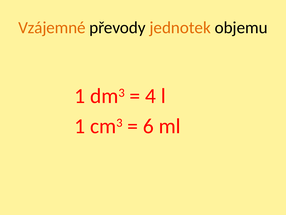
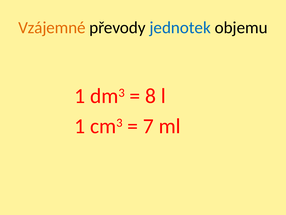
jednotek colour: orange -> blue (180, 28)
4: 4 -> 8 (151, 96)
6: 6 -> 7 (148, 126)
